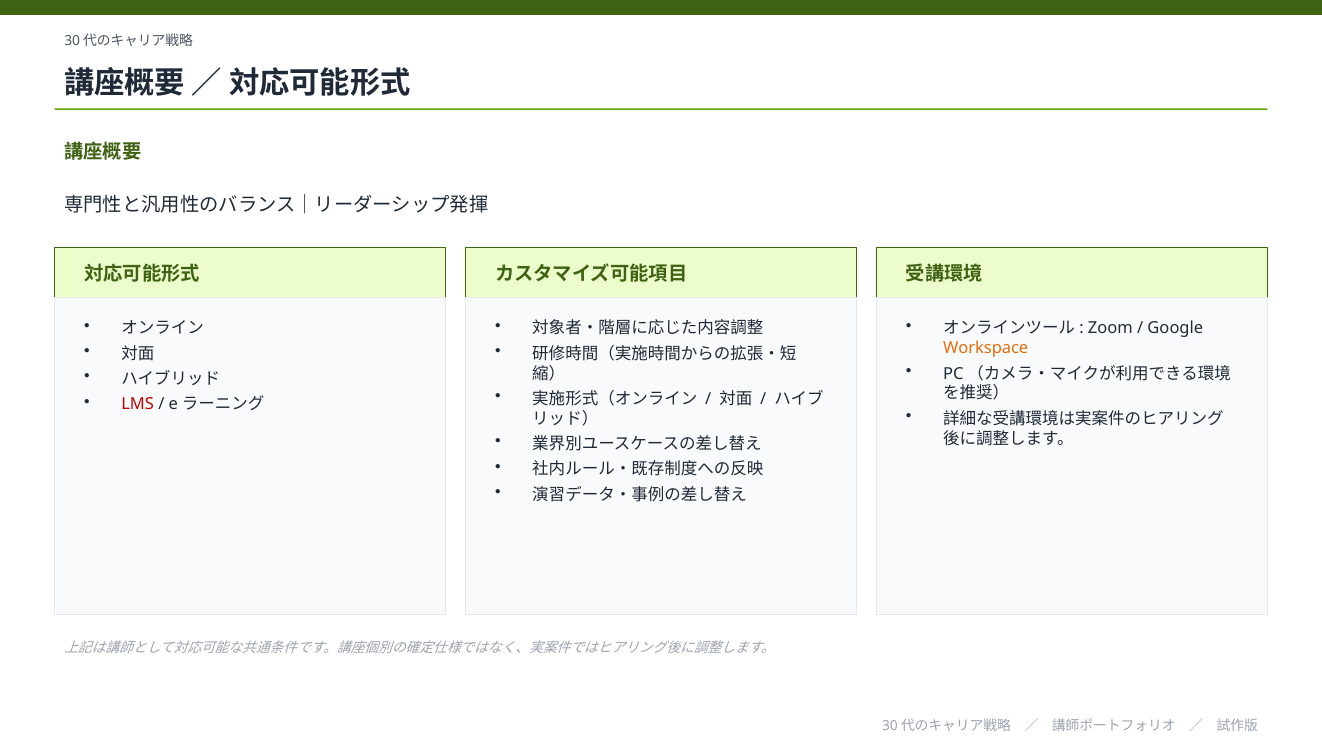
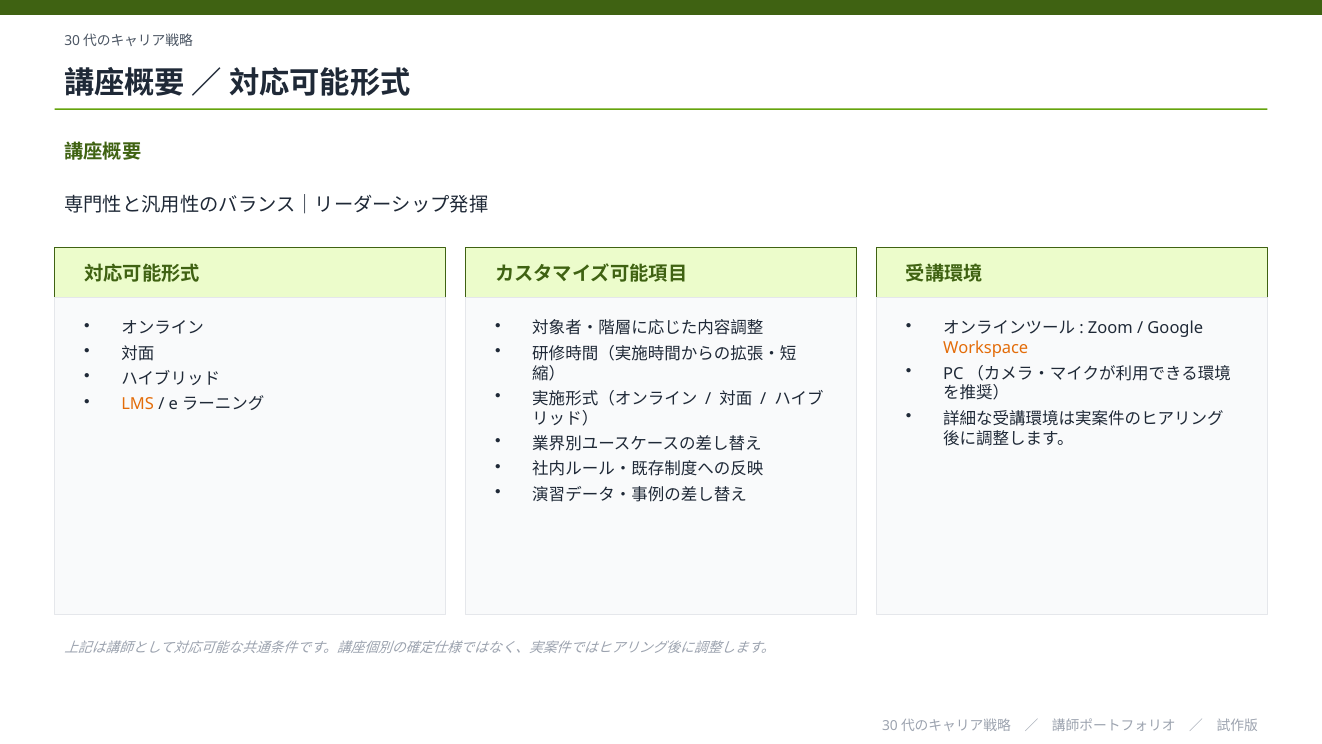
LMS colour: red -> orange (138, 404)
